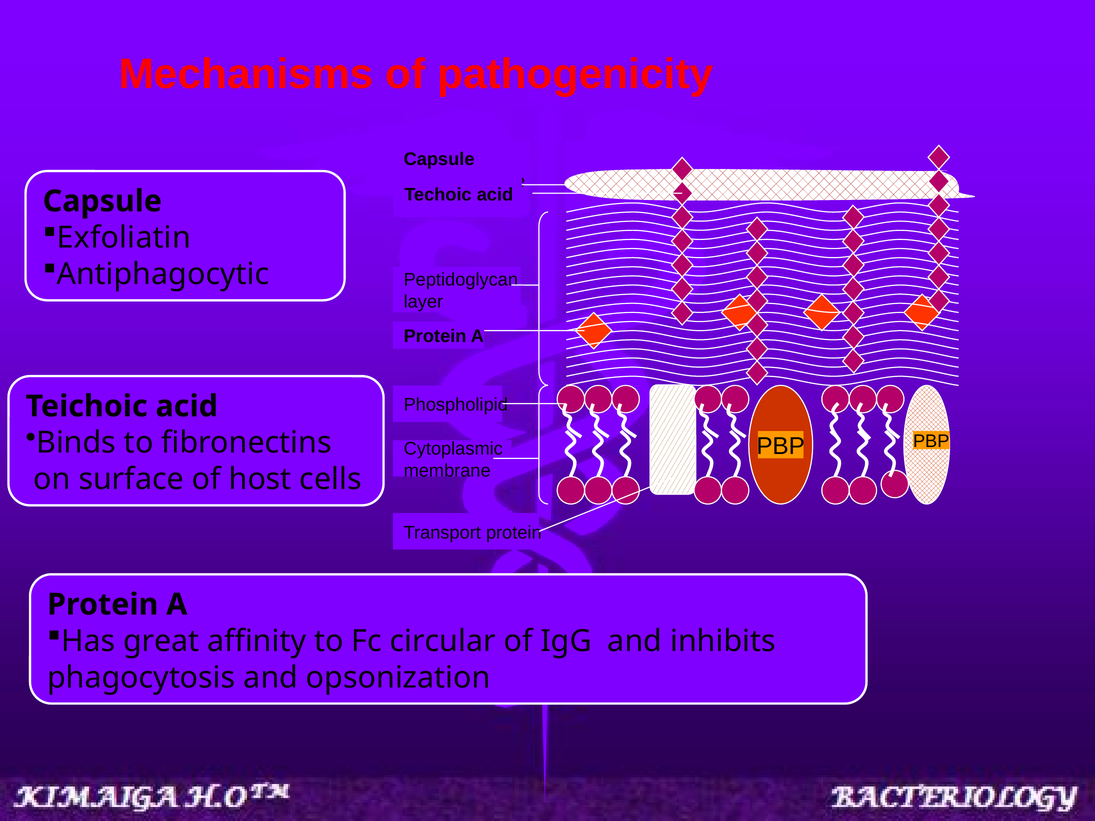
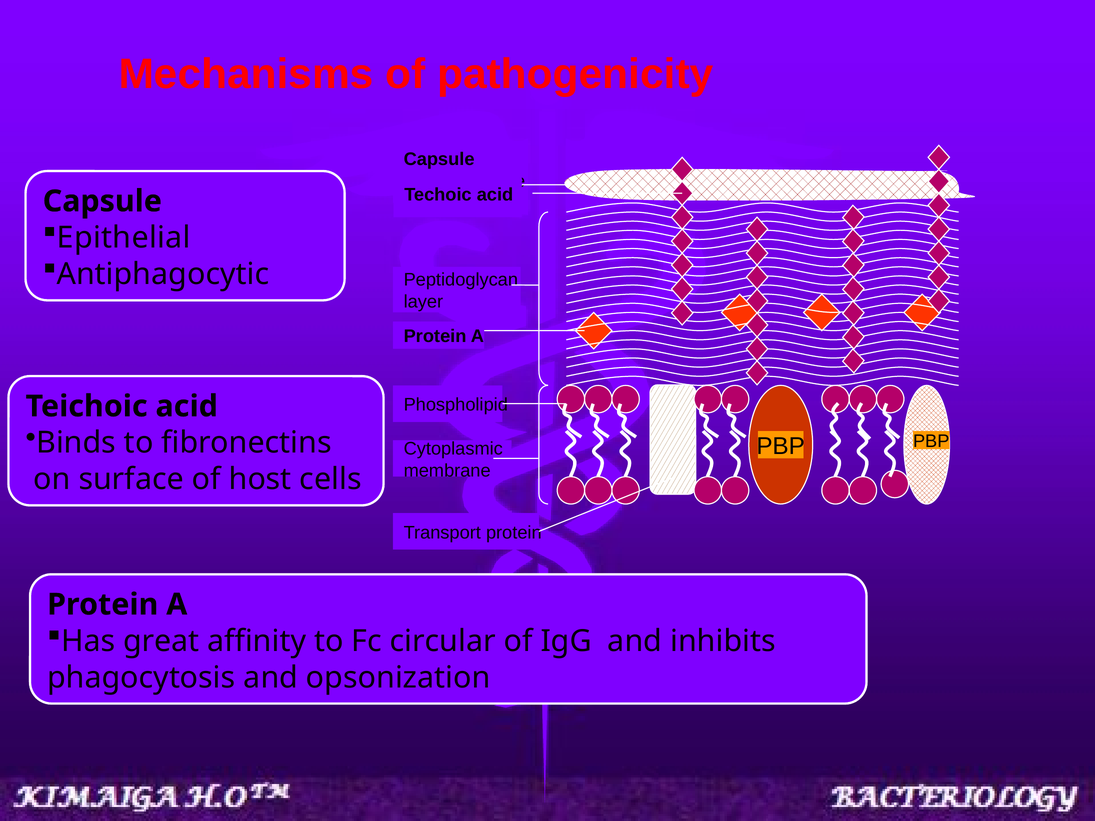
Exfoliatin: Exfoliatin -> Epithelial (124, 238)
